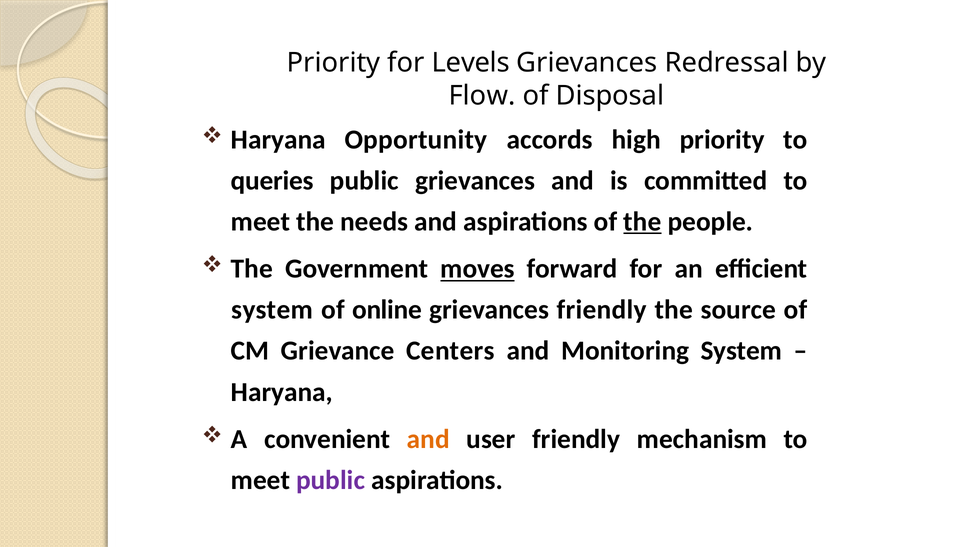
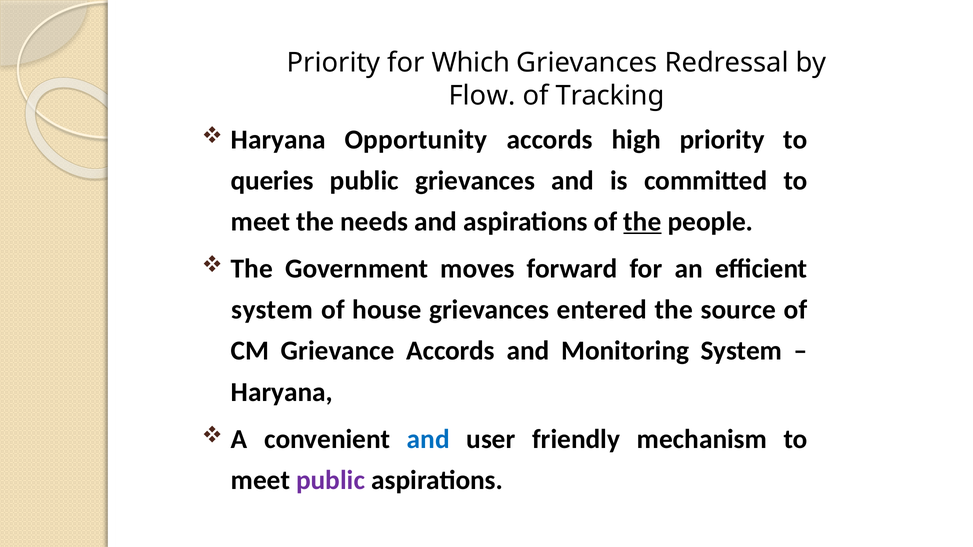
Levels: Levels -> Which (471, 63)
Disposal: Disposal -> Tracking (610, 96)
moves underline: present -> none (478, 269)
online: online -> house (387, 310)
grievances friendly: friendly -> entered (602, 310)
Grievance Centers: Centers -> Accords (451, 351)
and colour: orange -> blue (428, 439)
